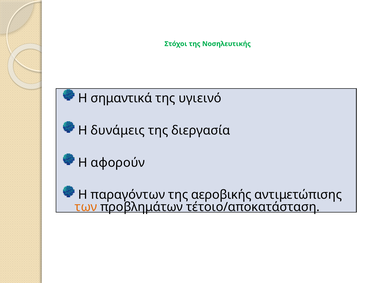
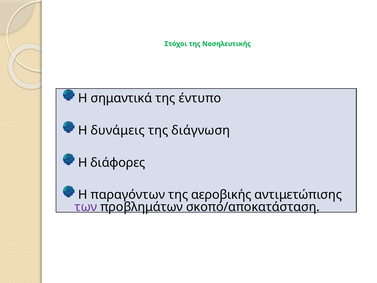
υγιεινό: υγιεινό -> έντυπο (200, 98)
διεργασία: διεργασία -> διάγνωση (201, 130)
αφορούν: αφορούν -> διάφορες (118, 162)
των colour: orange -> purple (86, 207)
τέτοιο/αποκατάσταση: τέτοιο/αποκατάσταση -> σκοπό/αποκατάσταση (253, 207)
